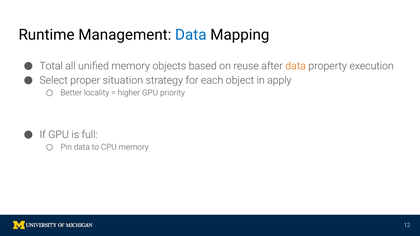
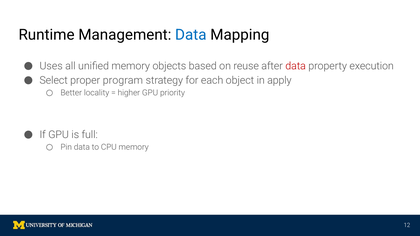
Total: Total -> Uses (51, 66)
data colour: orange -> red (296, 66)
situation: situation -> program (123, 81)
